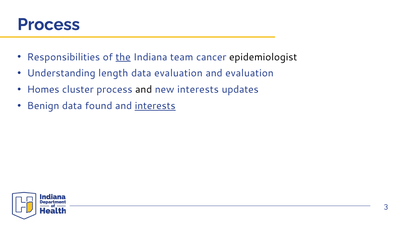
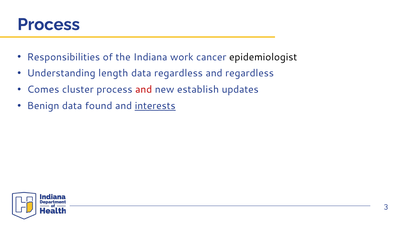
the underline: present -> none (123, 57)
team: team -> work (182, 57)
data evaluation: evaluation -> regardless (178, 73)
and evaluation: evaluation -> regardless (250, 73)
Homes: Homes -> Comes (43, 90)
and colour: black -> red (144, 90)
new interests: interests -> establish (198, 90)
